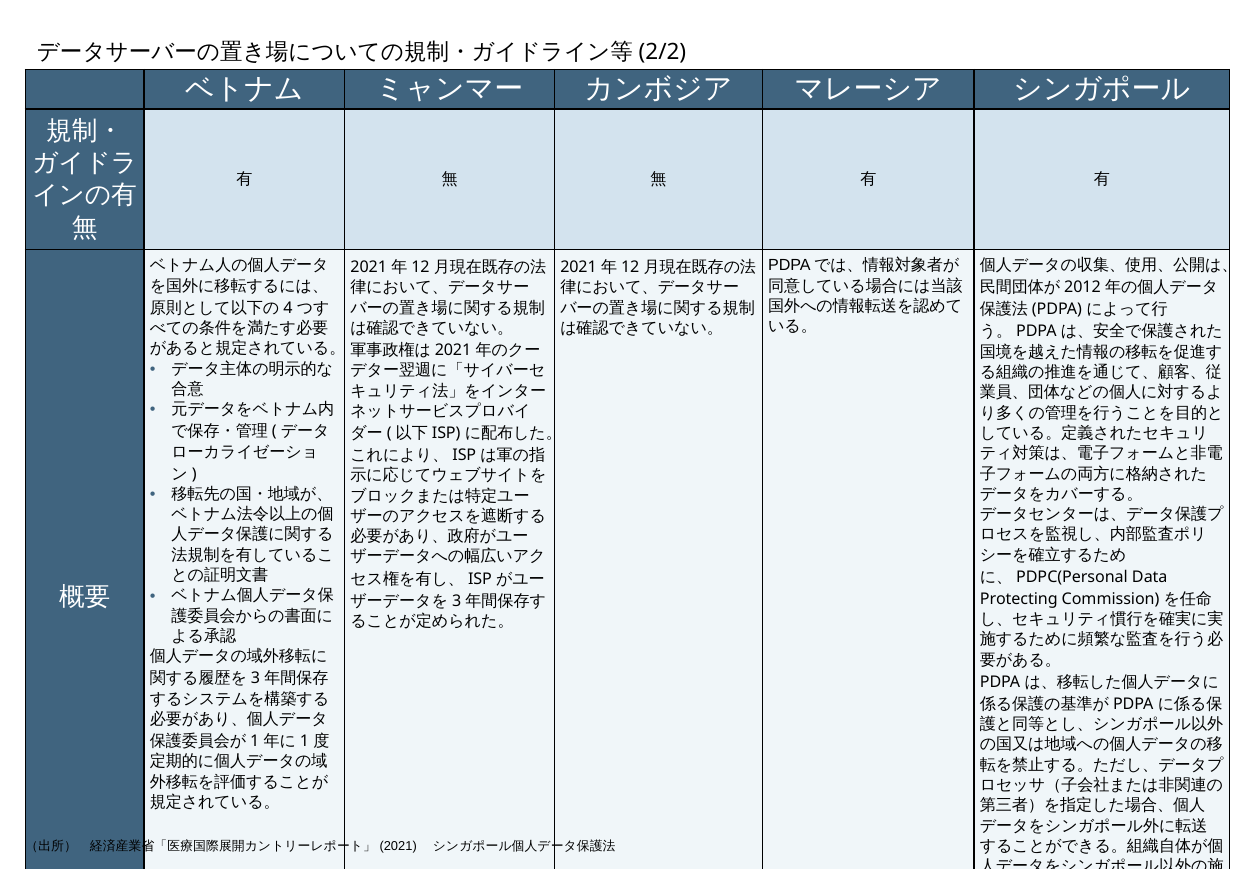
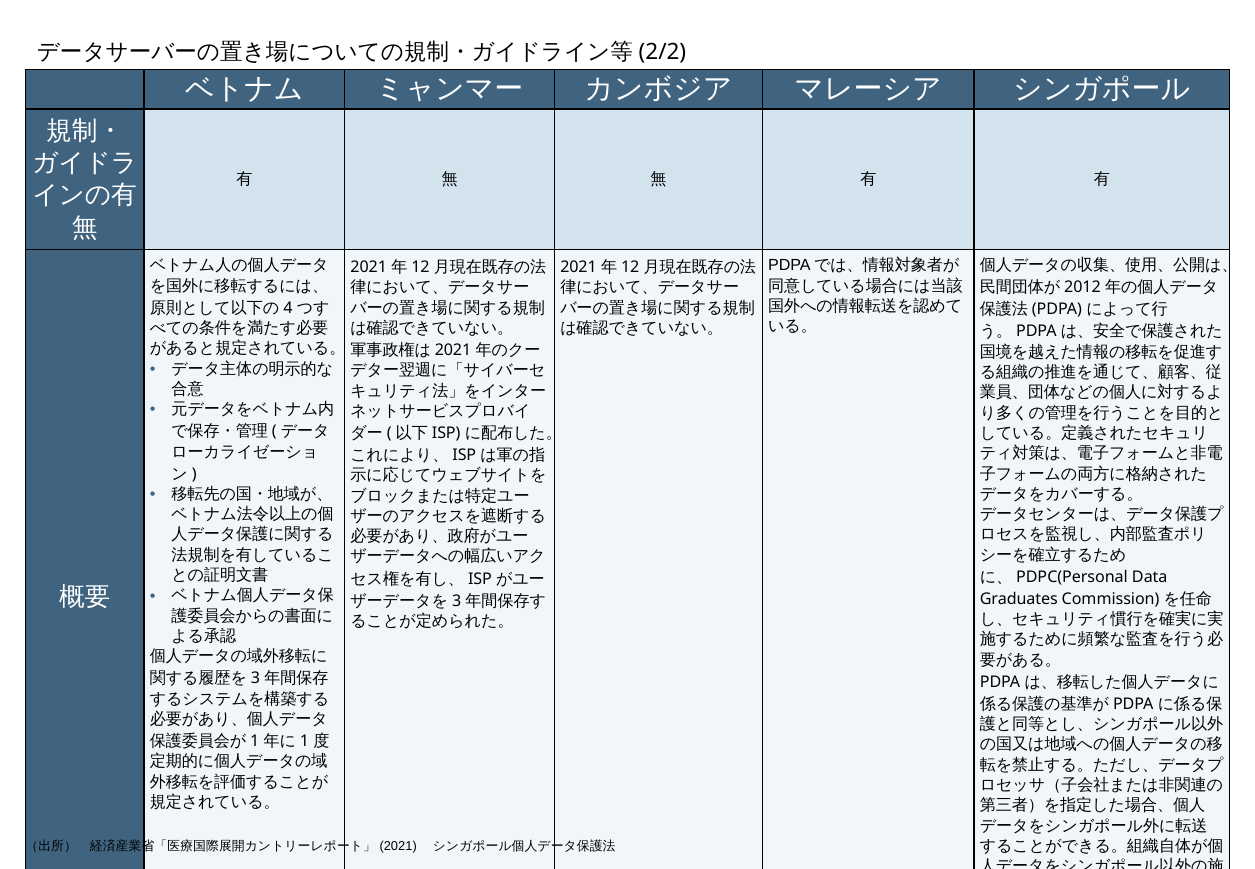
Protecting: Protecting -> Graduates (1019, 599)
